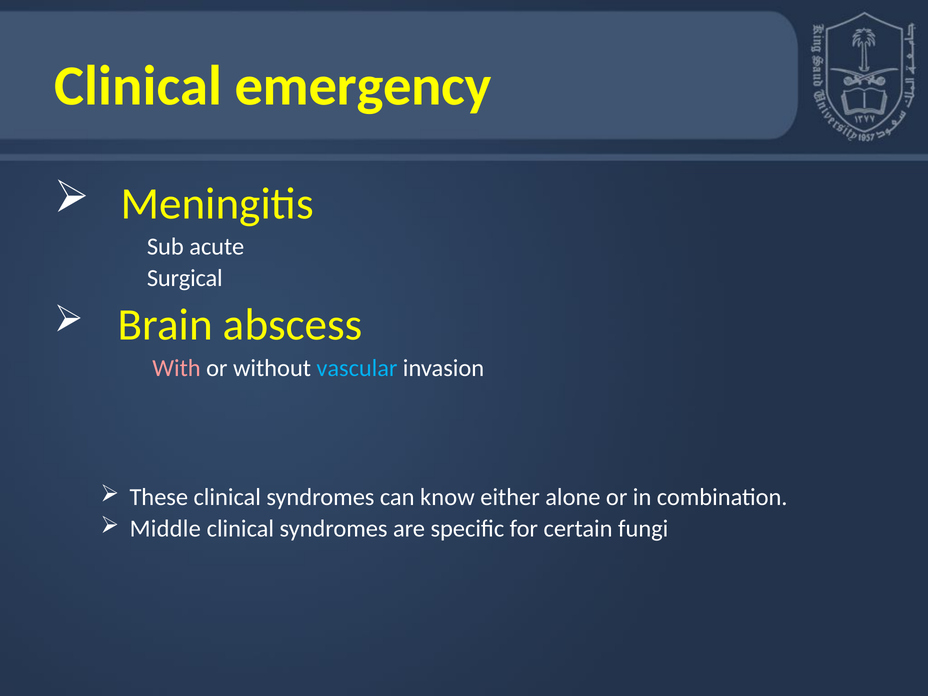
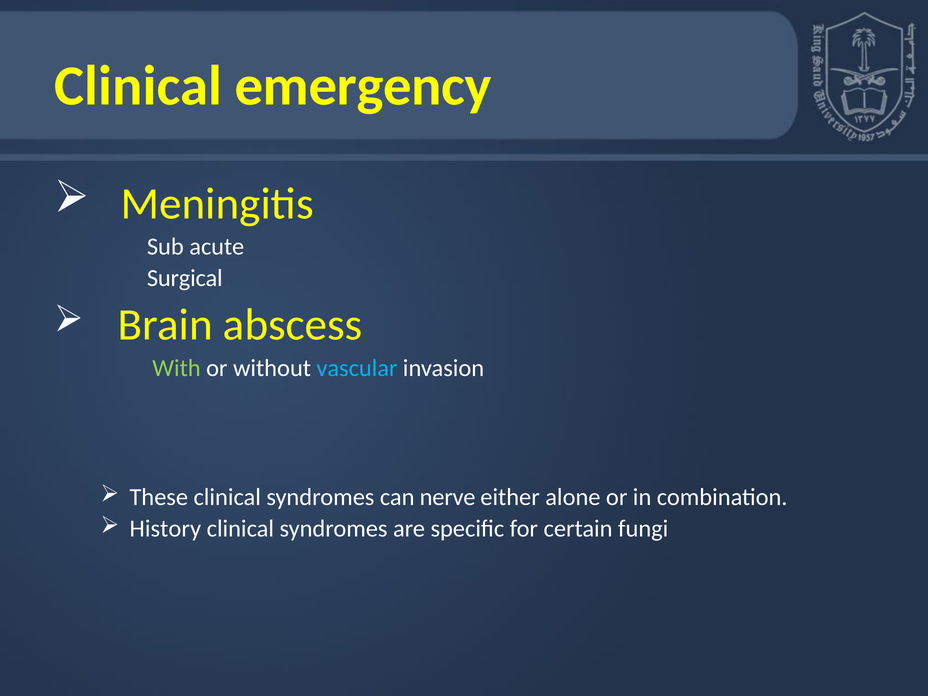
With colour: pink -> light green (176, 368)
know: know -> nerve (448, 497)
Middle: Middle -> History (165, 529)
